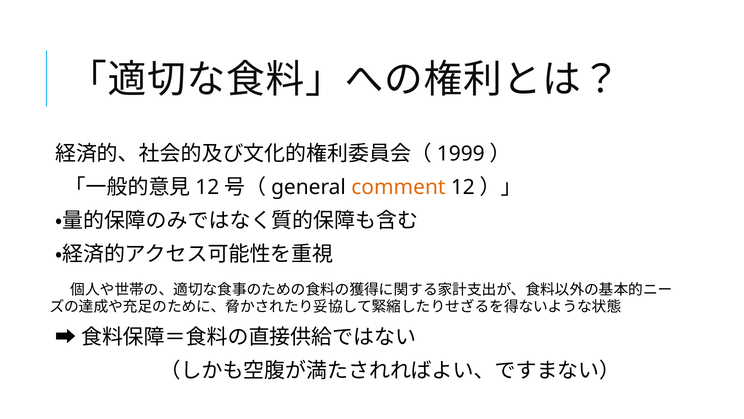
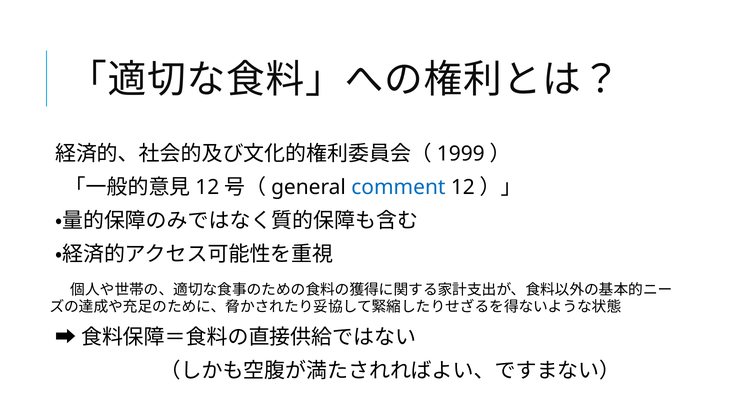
comment colour: orange -> blue (398, 187)
